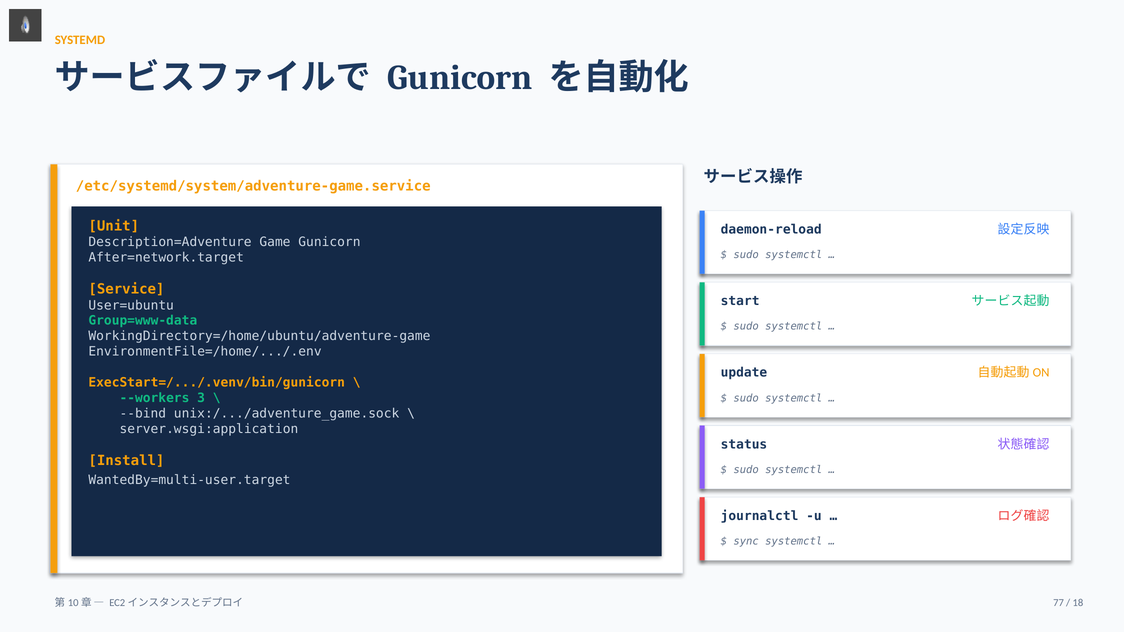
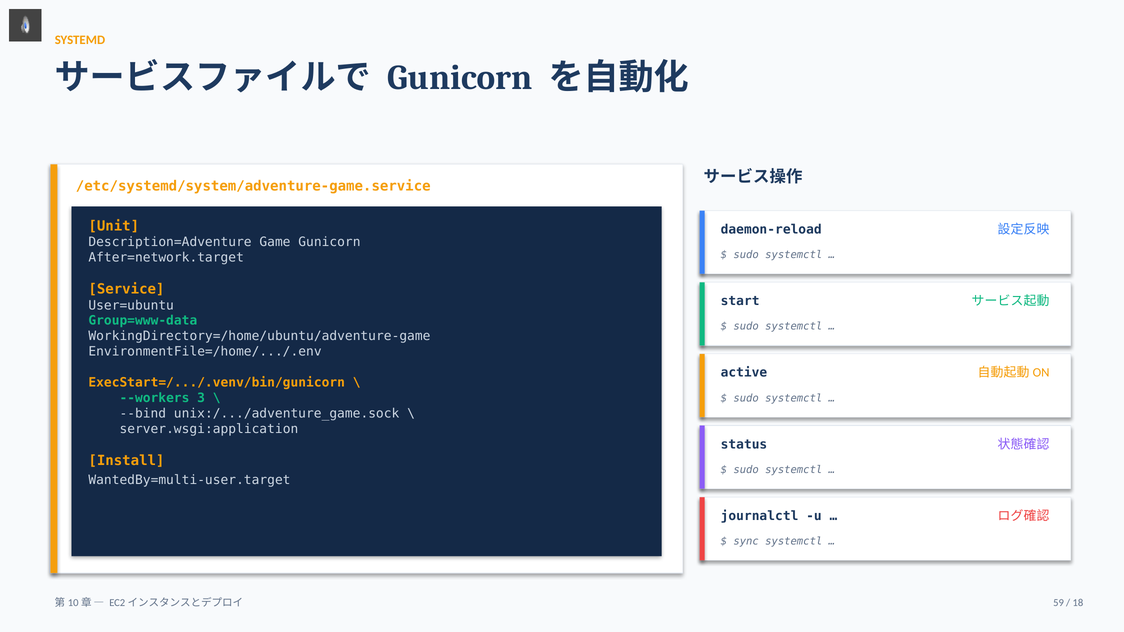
update: update -> active (744, 373)
77: 77 -> 59 (1059, 603)
